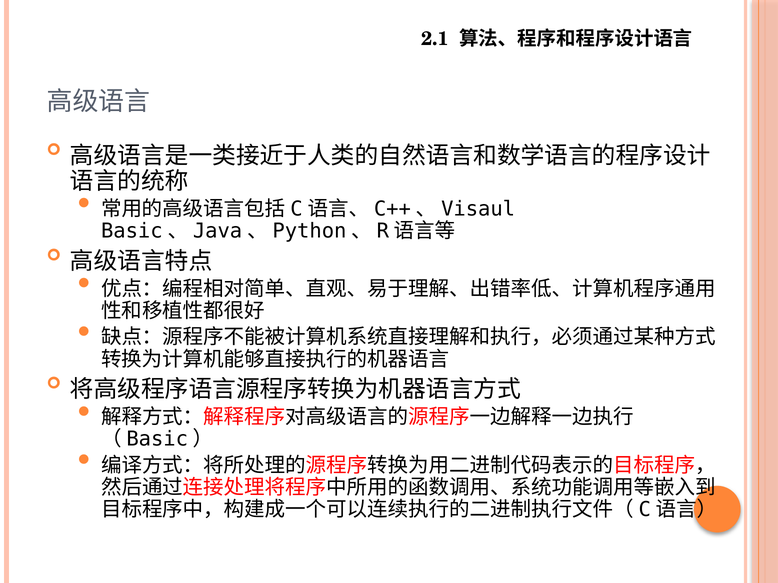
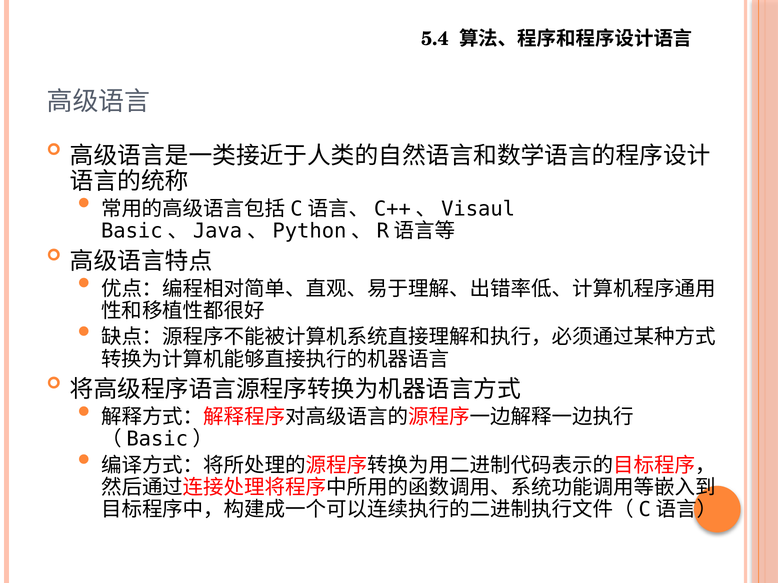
2.1: 2.1 -> 5.4 (435, 39)
